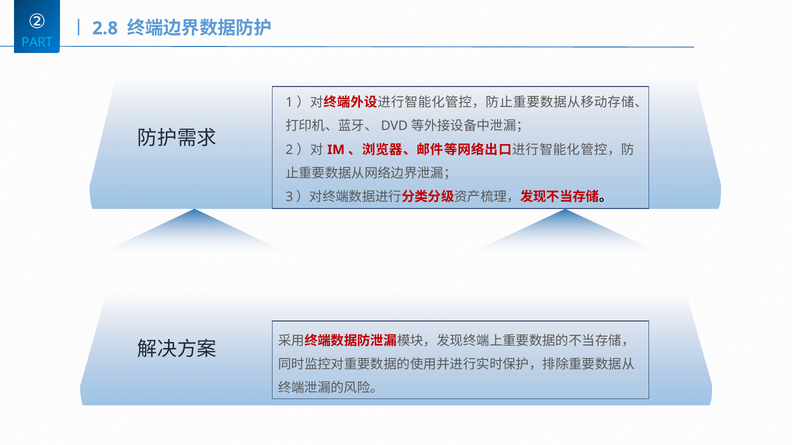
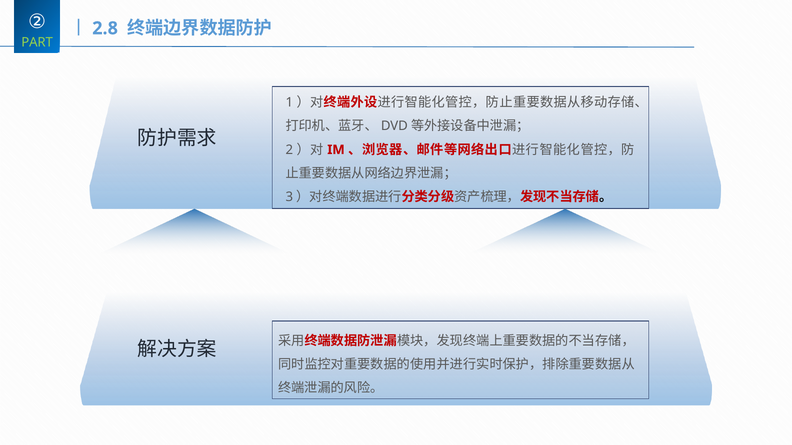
PART colour: light blue -> light green (37, 43)
